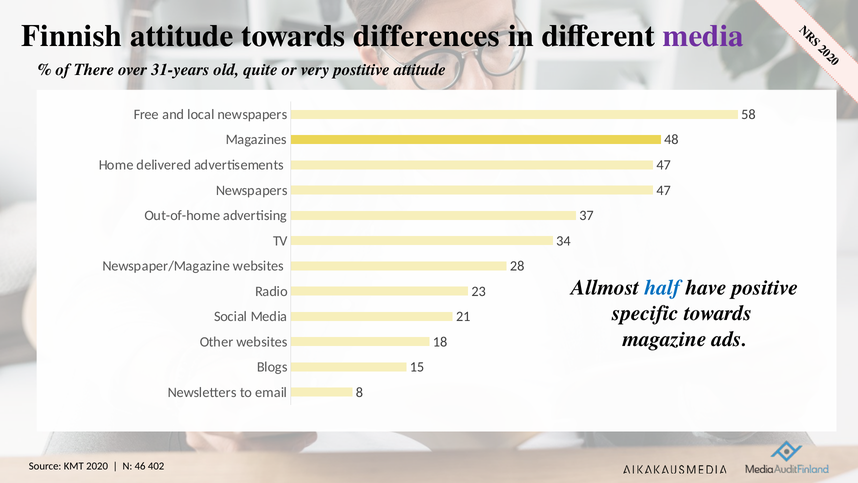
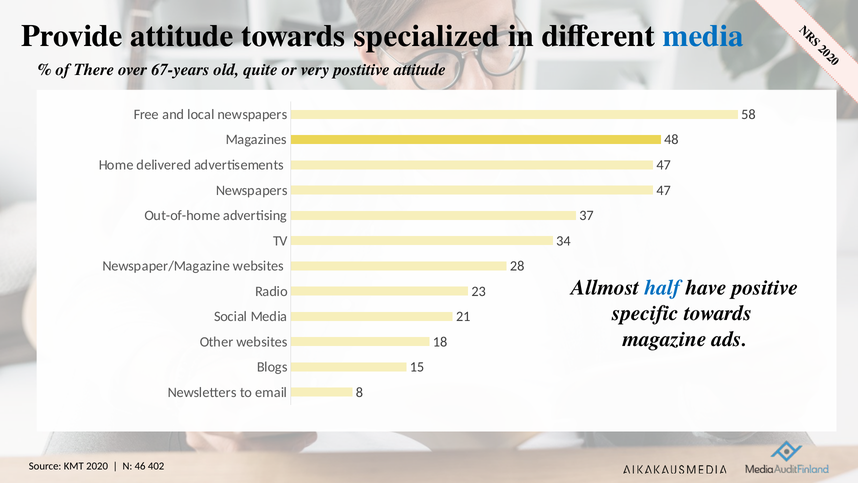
Finnish: Finnish -> Provide (72, 36)
differences: differences -> specialized (427, 36)
media colour: purple -> blue (703, 36)
31-years: 31-years -> 67-years (180, 70)
